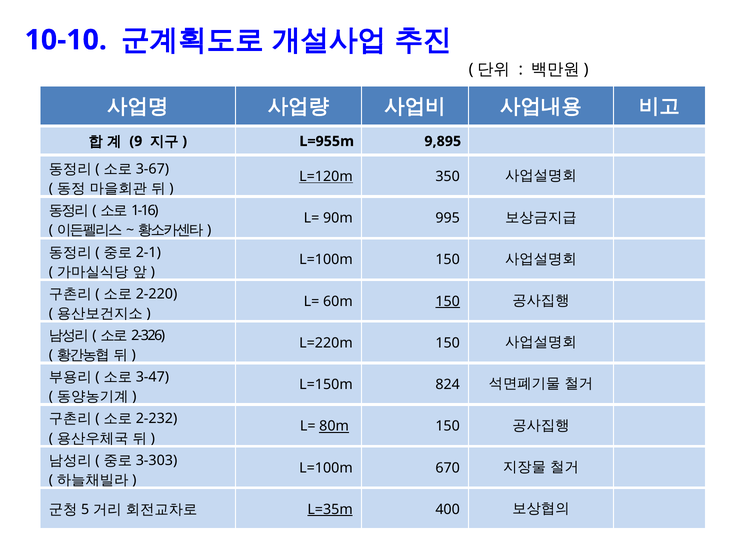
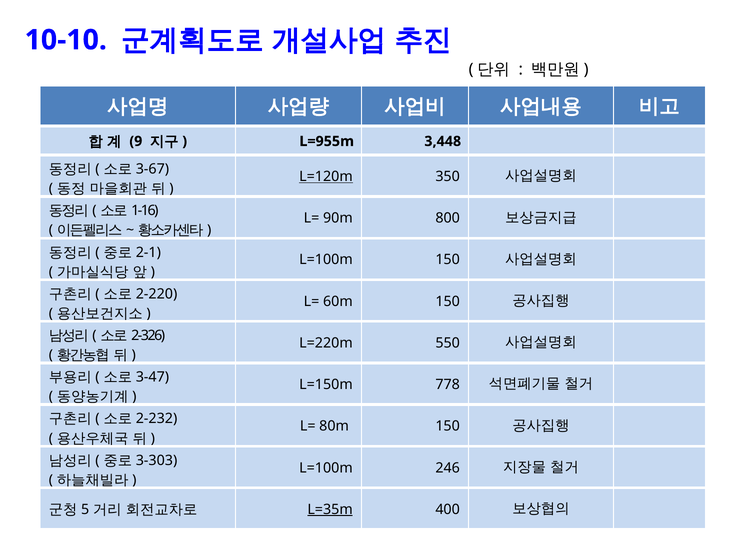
9,895: 9,895 -> 3,448 (443, 141)
995: 995 -> 800 (448, 218)
150 underline: present -> none (448, 302)
L=220m 150: 150 -> 550 (448, 343)
824: 824 -> 778 (448, 385)
80m underline: present -> none (334, 427)
670: 670 -> 246 (448, 468)
